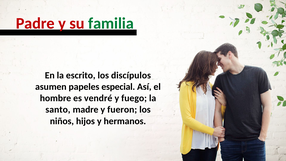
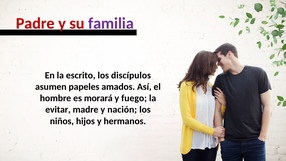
familia colour: green -> purple (111, 23)
especial: especial -> amados (118, 87)
vendré: vendré -> morará (98, 98)
santo: santo -> evitar (58, 110)
fueron: fueron -> nación (122, 110)
